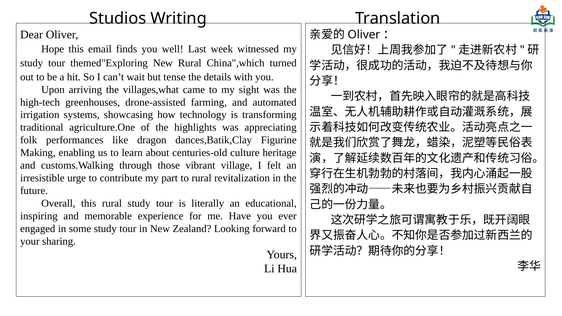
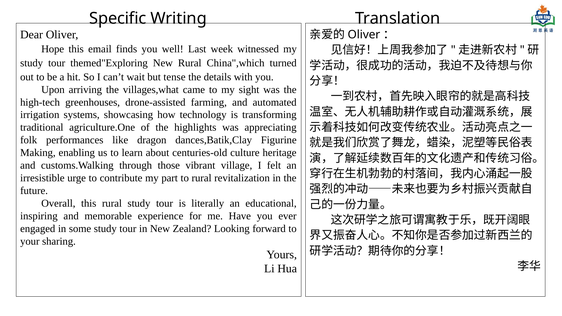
Studios: Studios -> Specific (118, 19)
